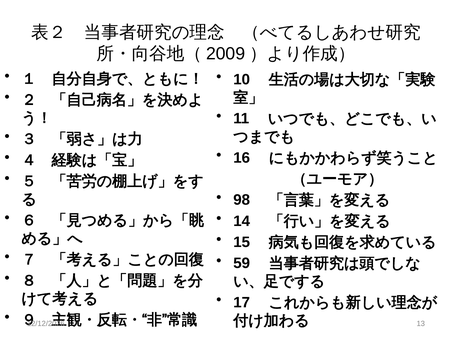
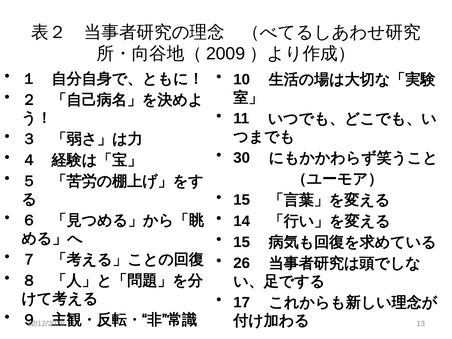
16: 16 -> 30 (242, 158)
98: 98 -> 15 (242, 200)
59: 59 -> 26 (242, 263)
